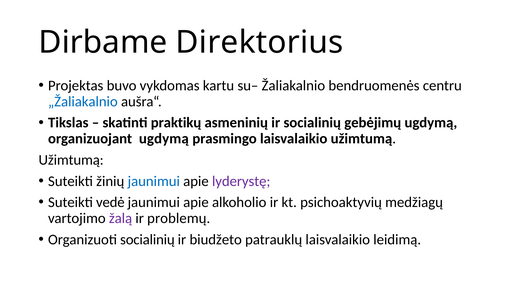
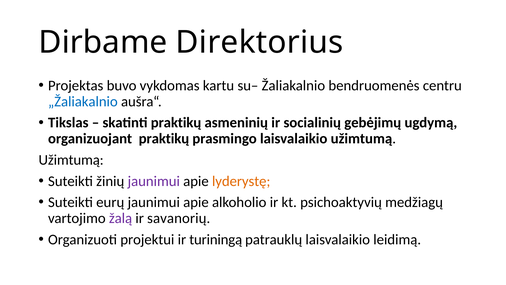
organizuojant ugdymą: ugdymą -> praktikų (164, 139)
jaunimui colour: blue -> purple (154, 181)
lyderystę colour: purple -> orange (241, 181)
vedė: vedė -> eurų (110, 202)
problemų: problemų -> savanorių (179, 218)
Organizuoti socialinių: socialinių -> projektui (147, 239)
biudžeto: biudžeto -> turiningą (216, 239)
